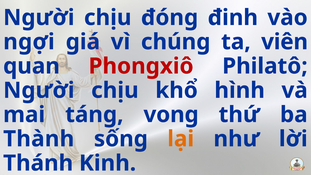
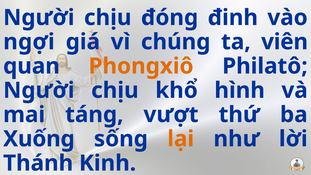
Phongxiô colour: red -> orange (141, 66)
vong: vong -> vượt (171, 115)
Thành: Thành -> Xuống (39, 139)
